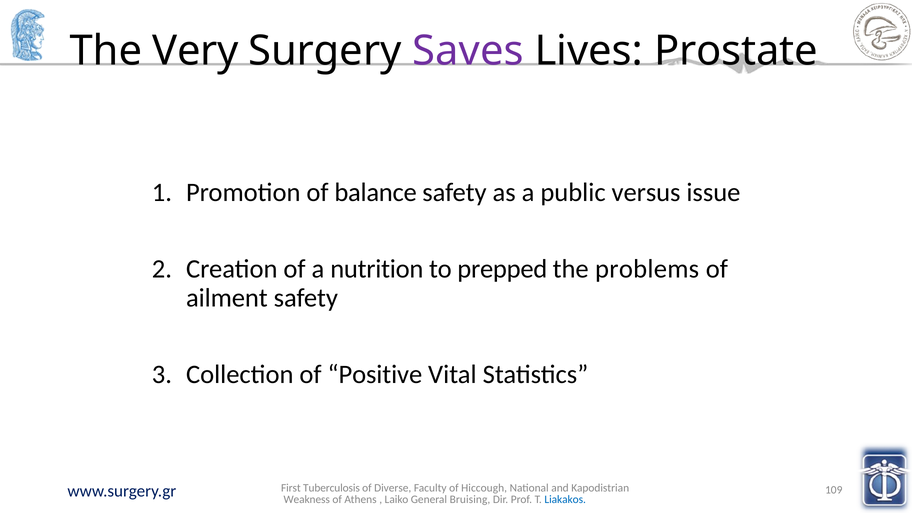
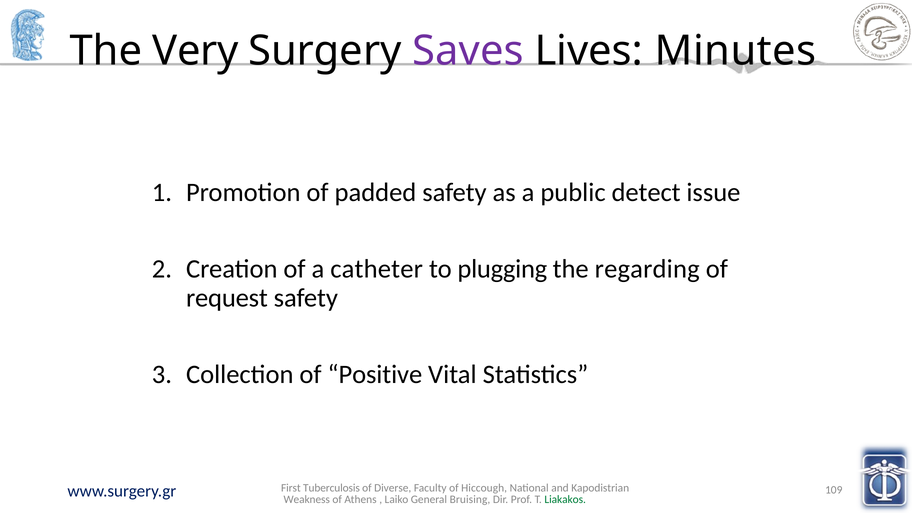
Prostate: Prostate -> Minutes (736, 51)
balance: balance -> padded (375, 193)
versus: versus -> detect (646, 193)
nutrition: nutrition -> catheter (377, 269)
prepped: prepped -> plugging (502, 269)
problems: problems -> regarding (647, 269)
ailment: ailment -> request (227, 298)
Liakakos colour: blue -> green (565, 500)
